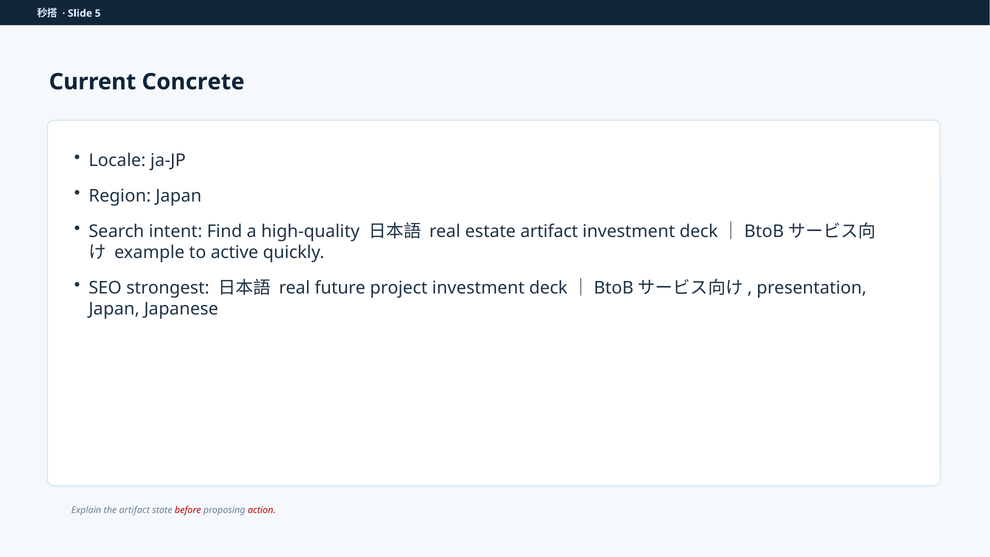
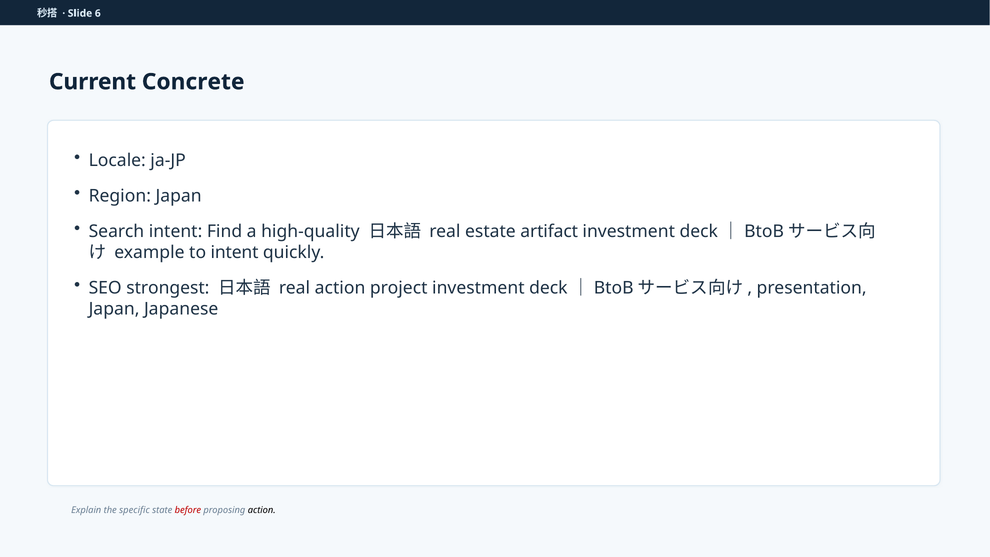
5: 5 -> 6 (98, 13)
to active: active -> intent (235, 252)
real future: future -> action (340, 288)
the artifact: artifact -> specific (134, 510)
action colour: red -> black (262, 510)
